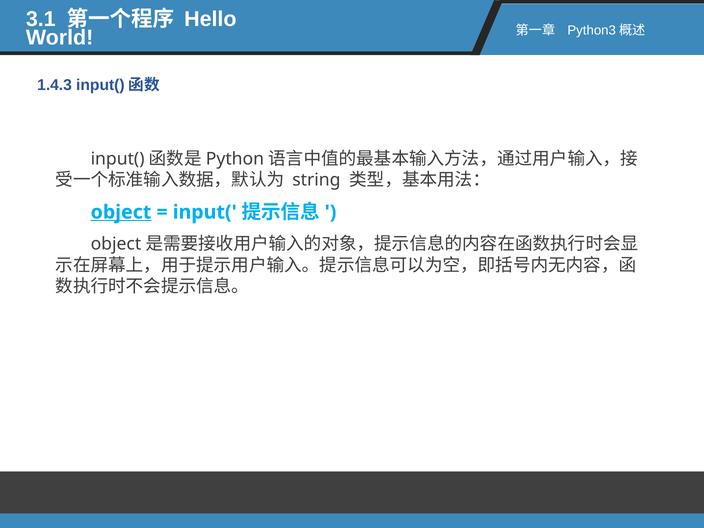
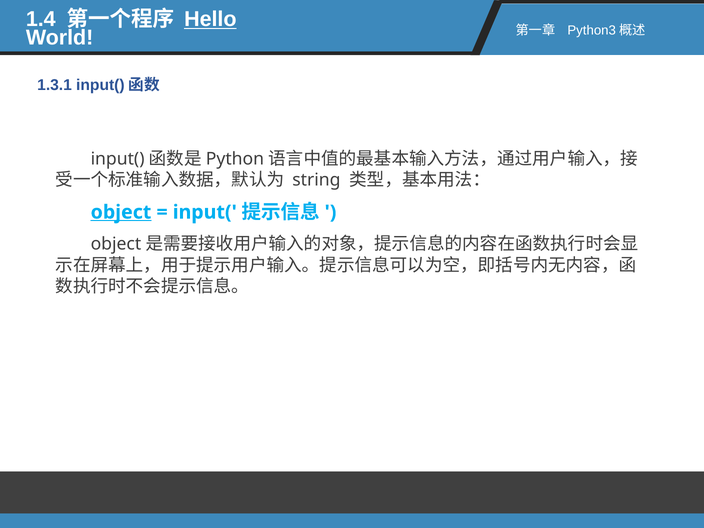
3.1: 3.1 -> 1.4 (41, 19)
Hello underline: none -> present (210, 19)
1.4.3: 1.4.3 -> 1.3.1 (55, 85)
